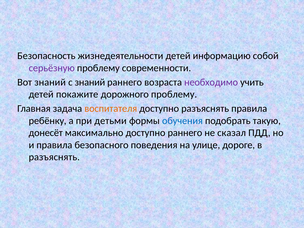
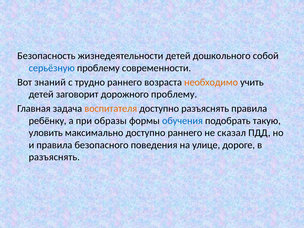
информацию: информацию -> дошкольного (222, 56)
серьёзную colour: purple -> blue (52, 68)
с знаний: знаний -> трудно (90, 82)
необходимо colour: purple -> orange (211, 82)
покажите: покажите -> заговорит (77, 94)
детьми: детьми -> образы (110, 121)
донесёт: донесёт -> уловить (46, 133)
